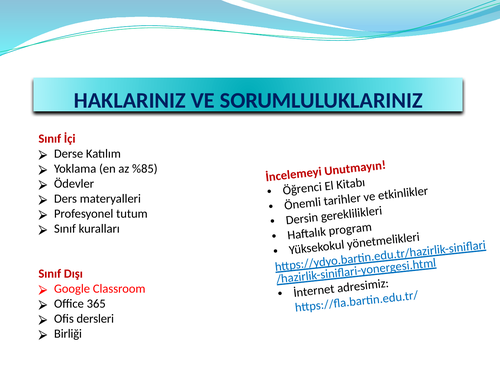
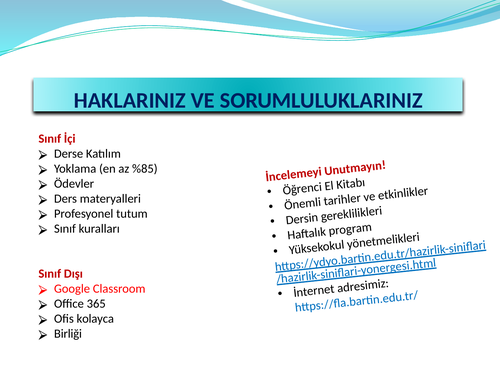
dersleri: dersleri -> kolayca (95, 319)
